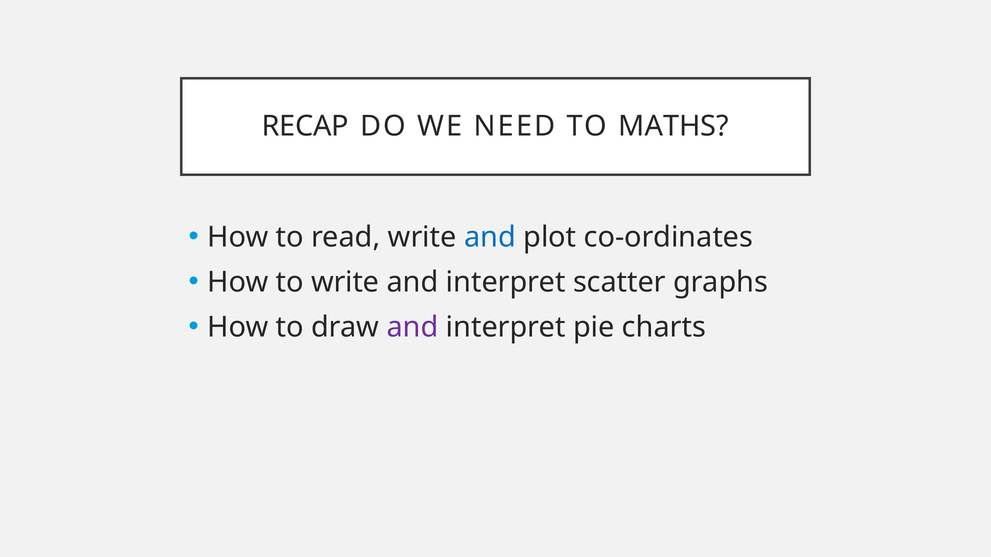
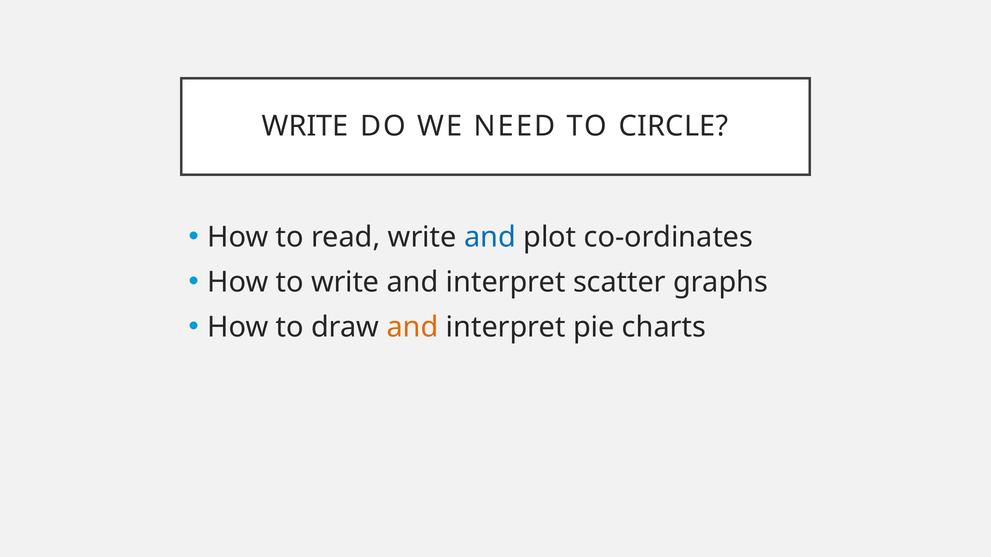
RECAP: RECAP -> WRITE (305, 127)
MATHS: MATHS -> CIRCLE (673, 127)
and colour: purple -> orange (412, 327)
